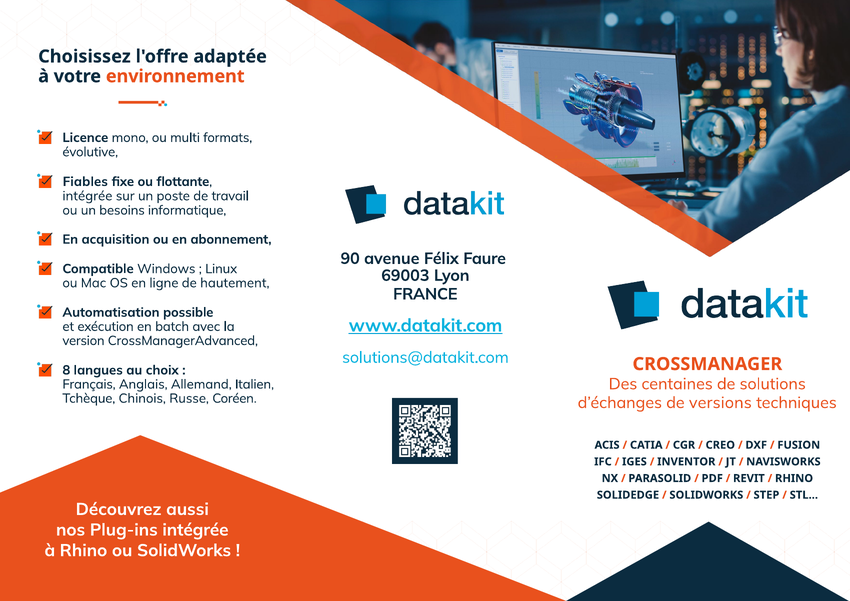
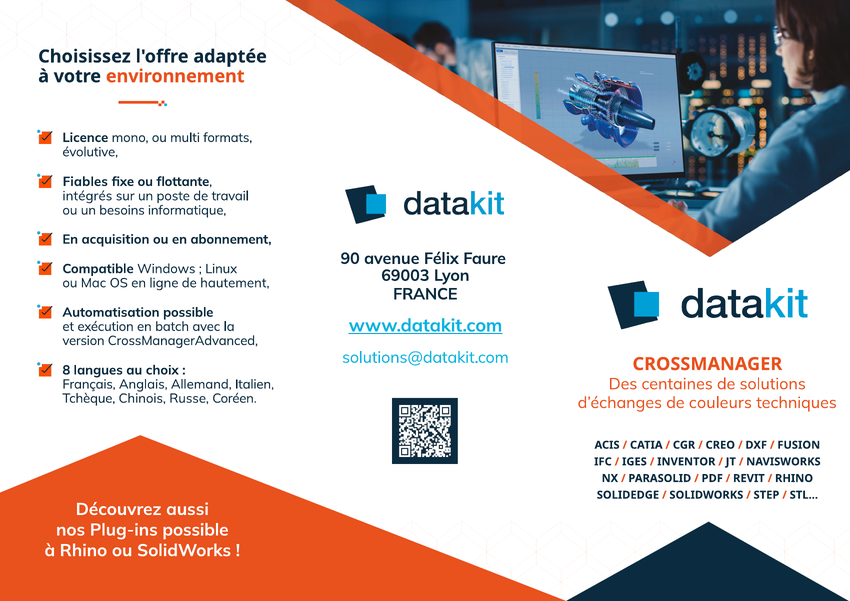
intégrée: intégrée -> intégrés (87, 196)
versions: versions -> couleurs (720, 403)
Plug-ins intégrée: intégrée -> possible (195, 530)
